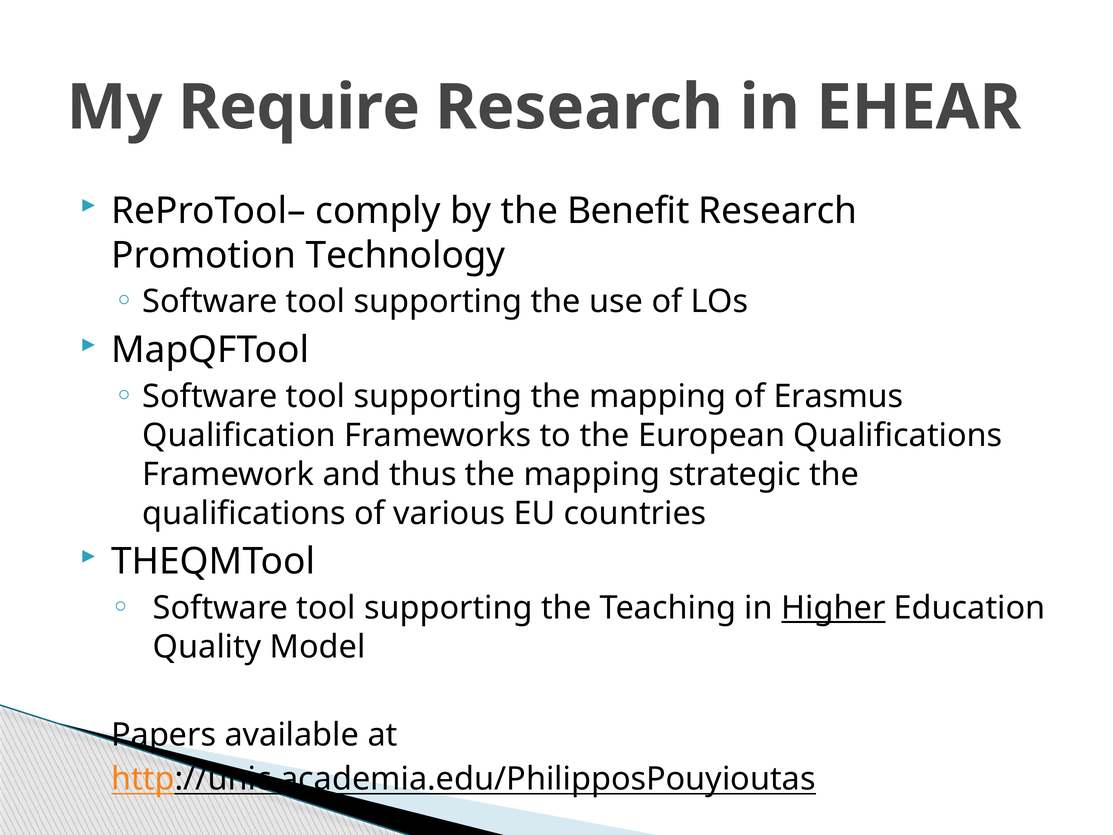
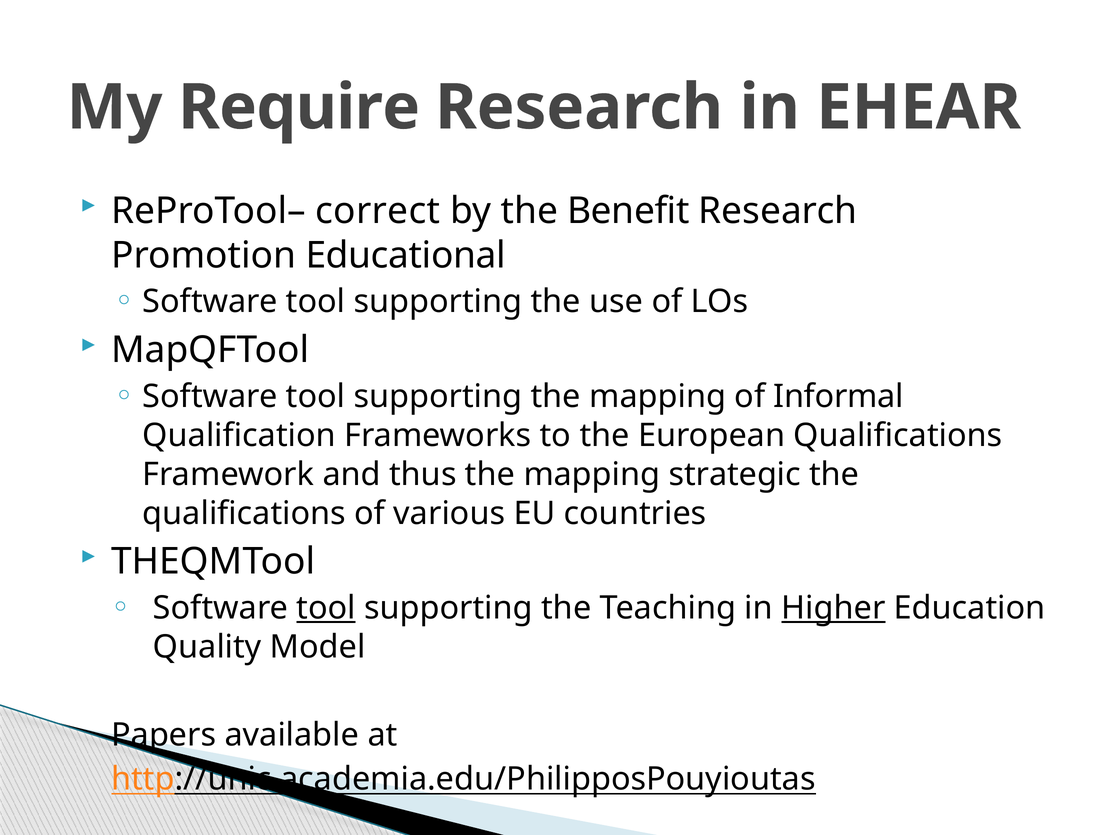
comply: comply -> correct (378, 211)
Technology: Technology -> Educational (406, 255)
Erasmus: Erasmus -> Informal (838, 396)
tool underline: none -> present (326, 608)
